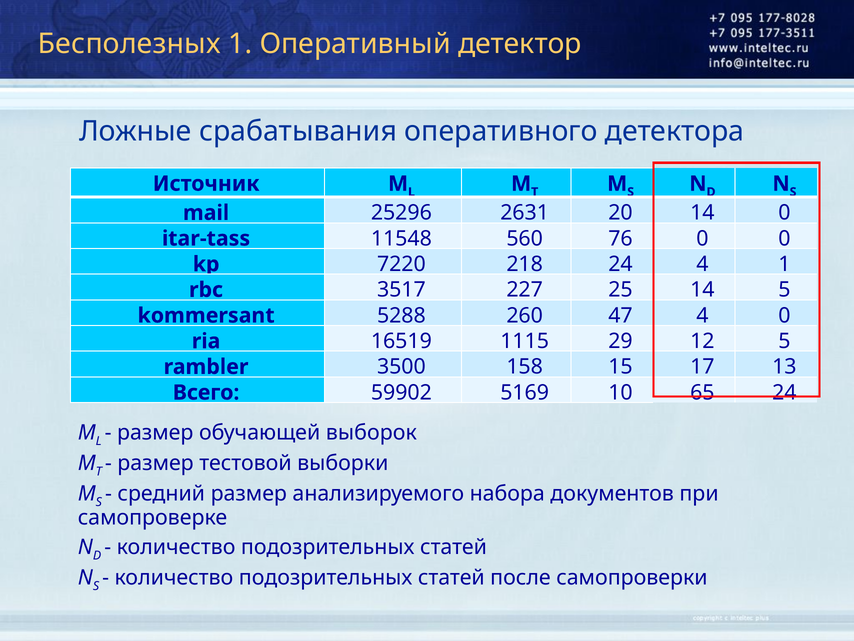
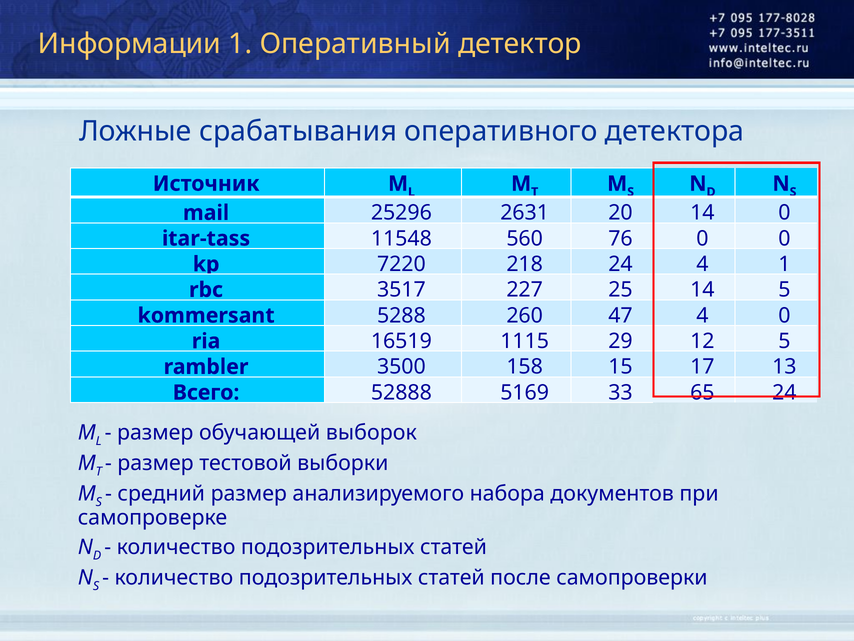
Бесполезных: Бесполезных -> Информации (129, 44)
59902: 59902 -> 52888 (401, 392)
10: 10 -> 33 (621, 392)
